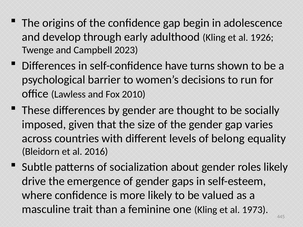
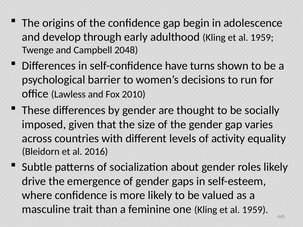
1926: 1926 -> 1959 (262, 38)
2023: 2023 -> 2048 (126, 50)
belong: belong -> activity (228, 139)
1973: 1973 -> 1959 (255, 210)
